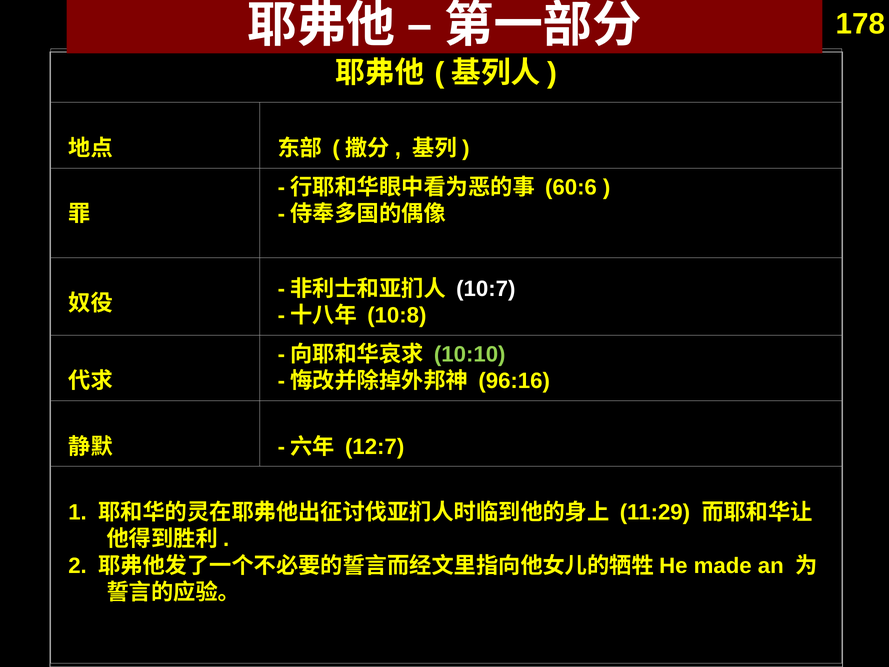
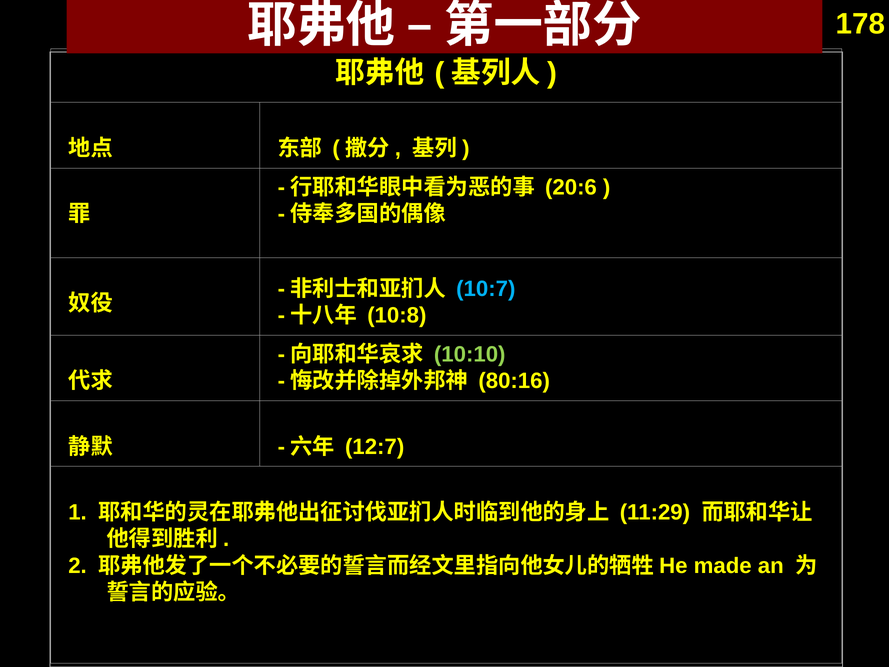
60:6: 60:6 -> 20:6 (571, 187)
10:7 colour: white -> light blue (486, 289)
96:16: 96:16 -> 80:16 (514, 381)
